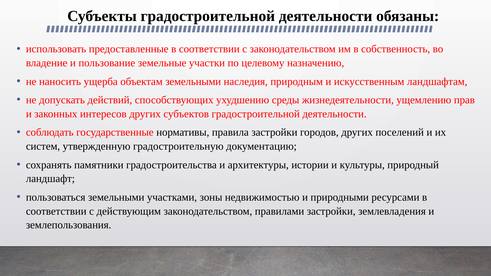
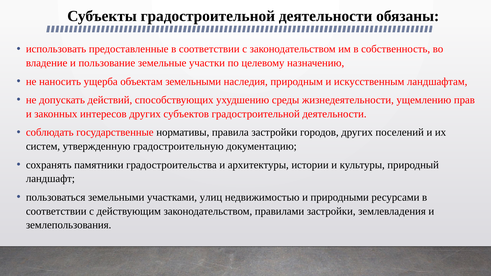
зоны: зоны -> улиц (211, 197)
